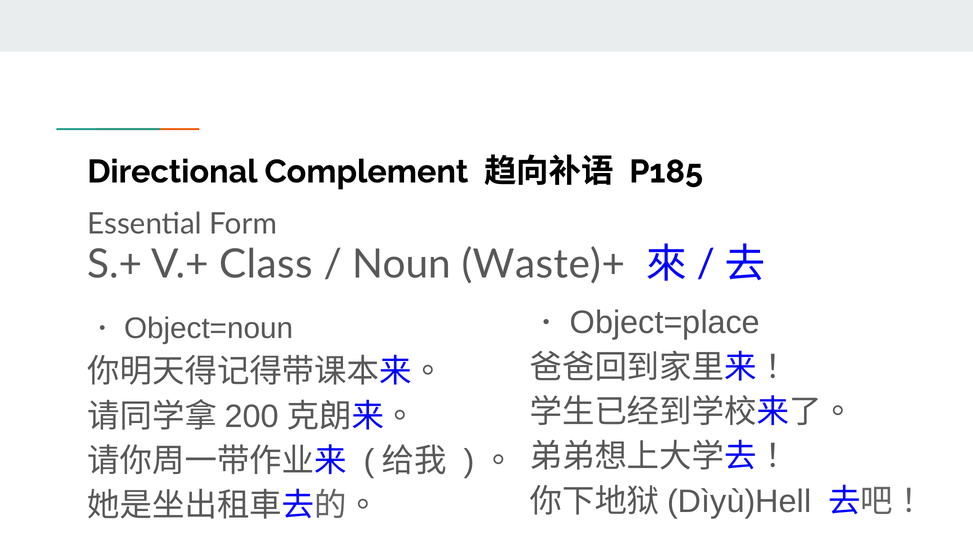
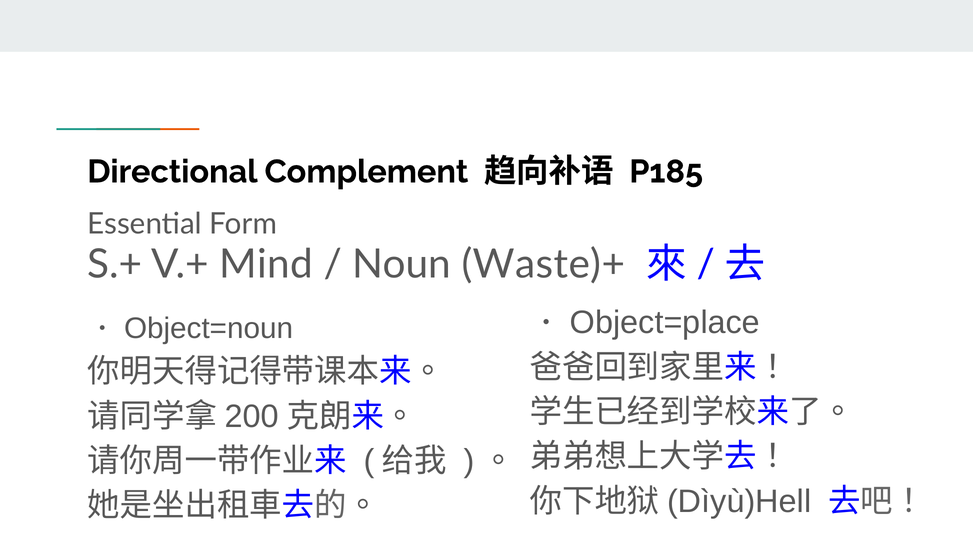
Class: Class -> Mind (266, 264)
